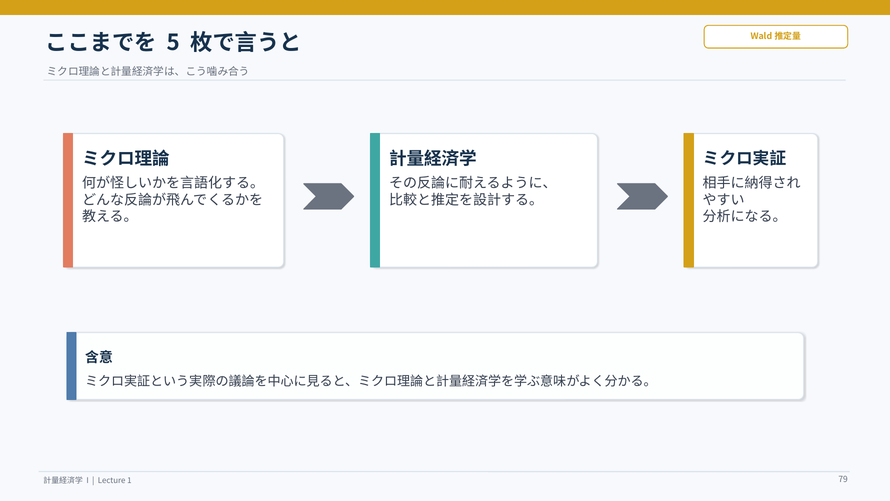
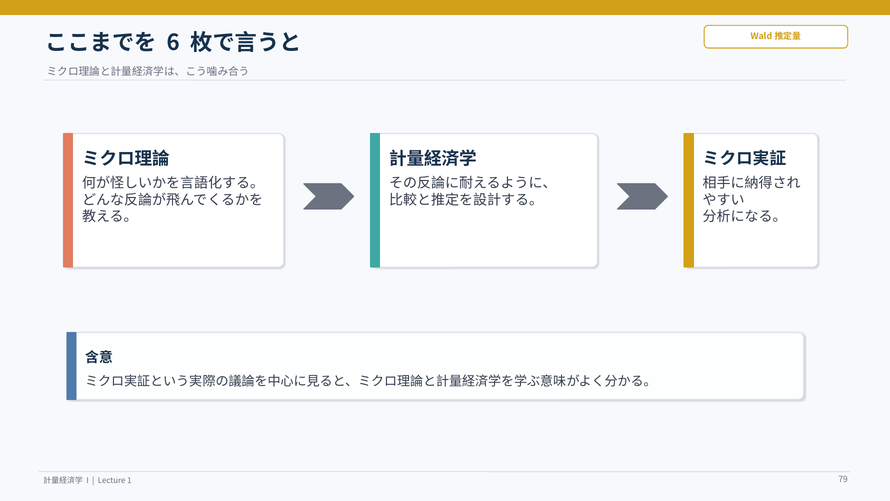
5: 5 -> 6 (174, 43)
